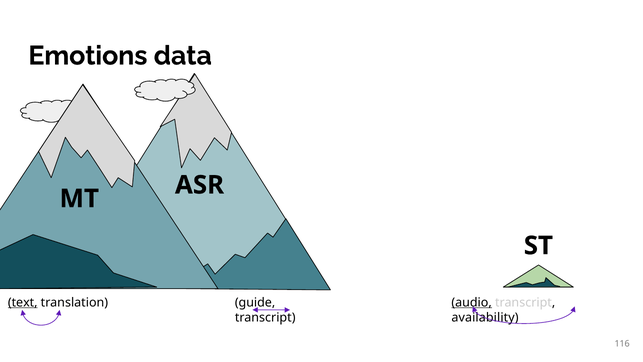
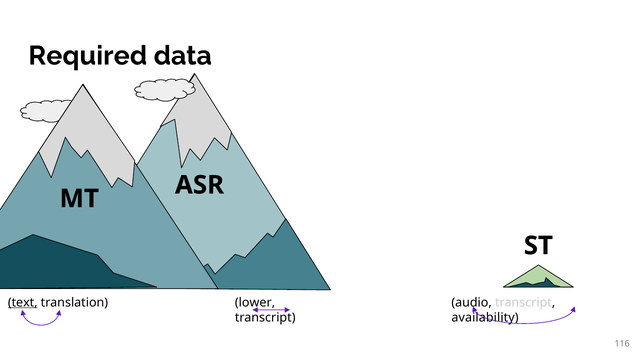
Emotions: Emotions -> Required (88, 56)
guide: guide -> lower (255, 302)
audio underline: present -> none (472, 302)
